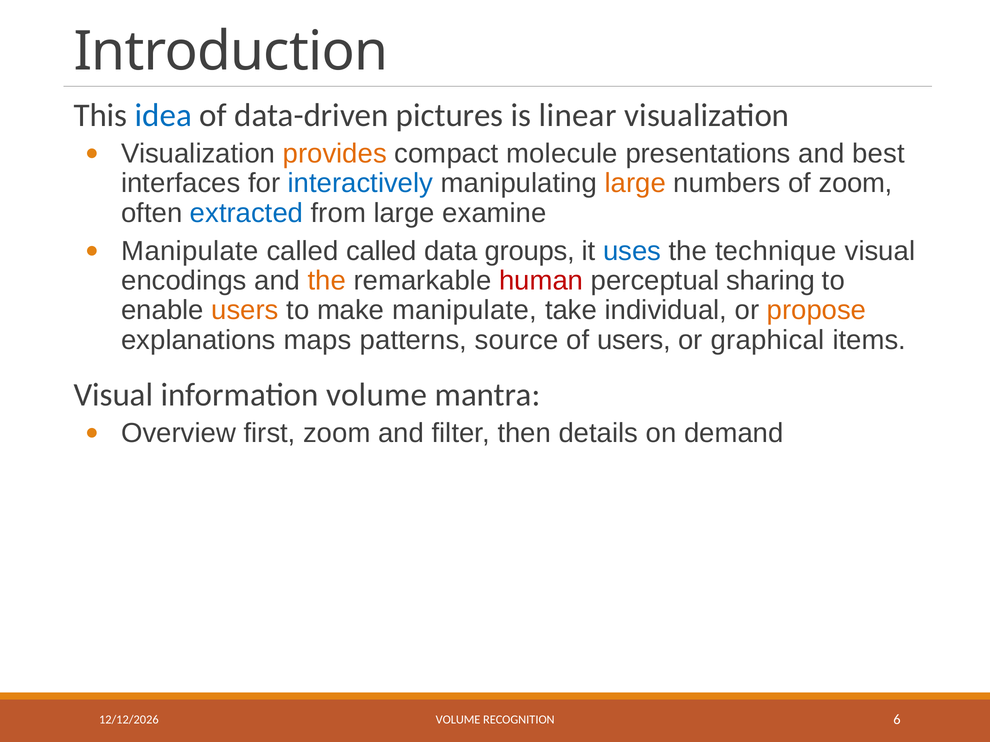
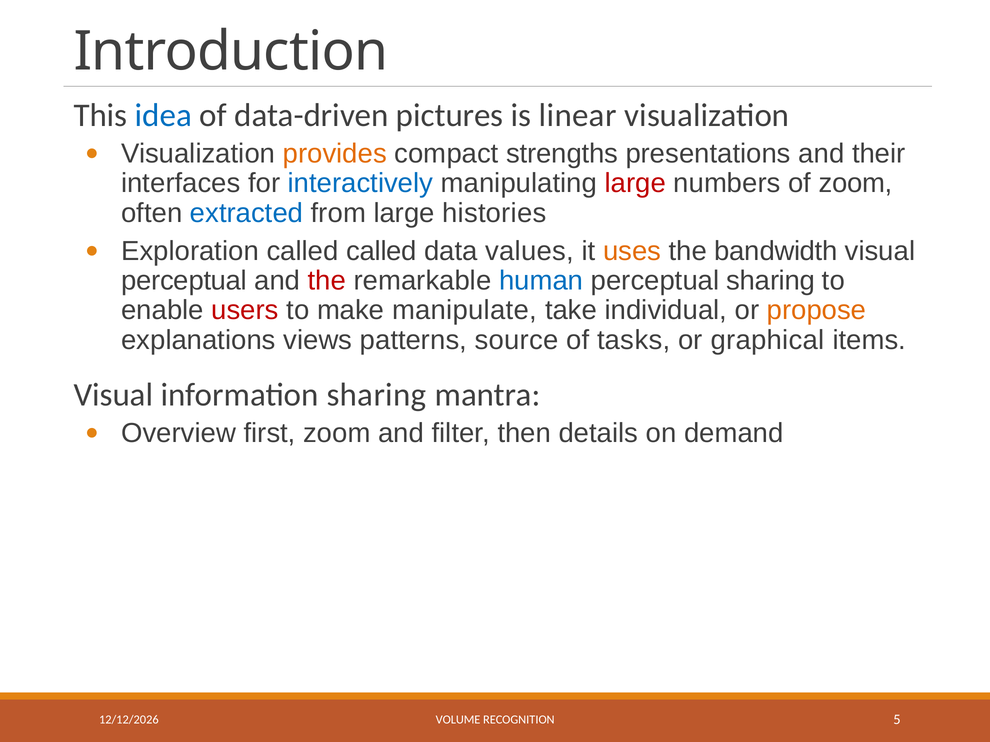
molecule: molecule -> strengths (562, 154)
best: best -> their (879, 154)
large colour: orange -> red (635, 183)
examine: examine -> histories (494, 213)
Manipulate: Manipulate -> Exploration (190, 251)
groups: groups -> values (530, 251)
uses colour: blue -> orange (632, 251)
technique: technique -> bandwidth (776, 251)
encodings: encodings -> perceptual (184, 281)
the colour: orange -> red (327, 281)
human colour: red -> blue (541, 281)
users colour: orange -> red (245, 311)
maps: maps -> views (318, 340)
of users: users -> tasks (634, 340)
information volume: volume -> sharing (377, 395)
6: 6 -> 5 (897, 720)
